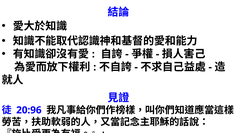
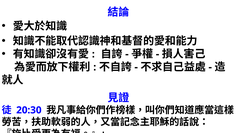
20:96: 20:96 -> 20:30 (29, 110)
